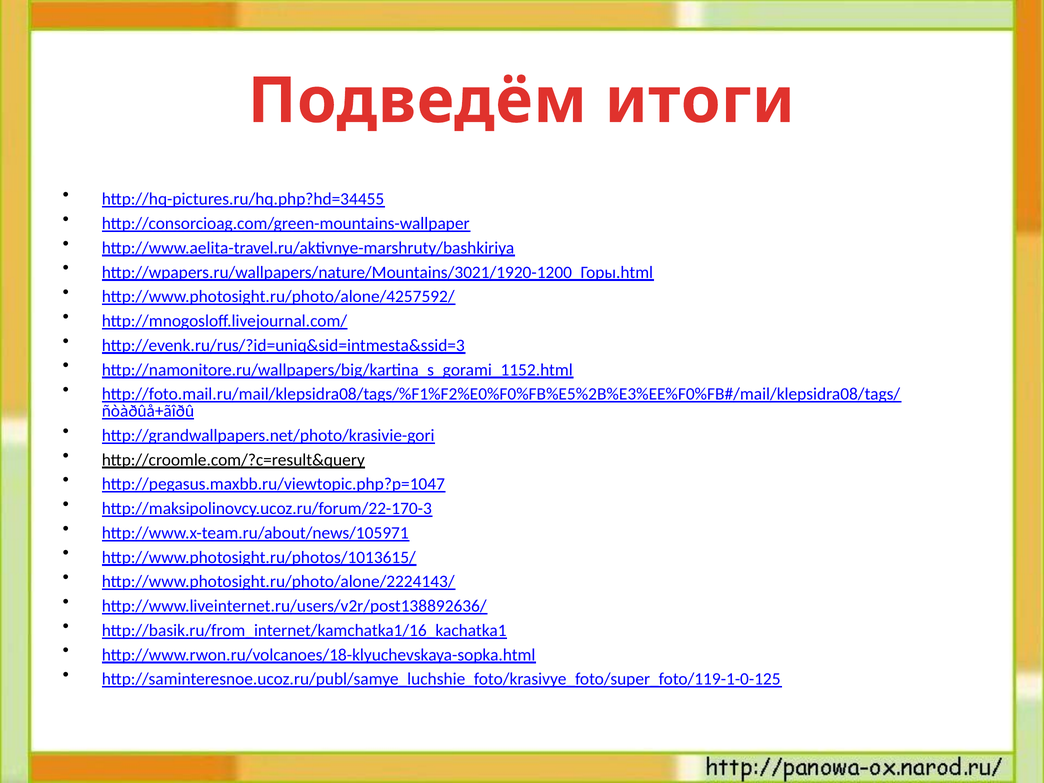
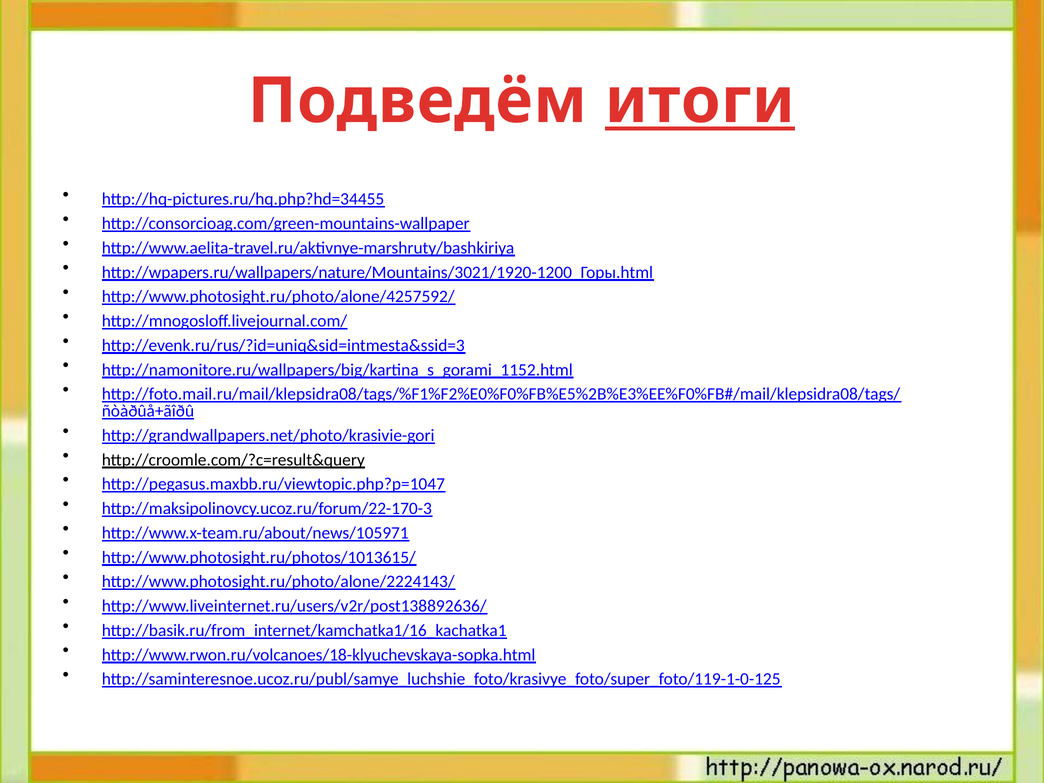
итоги underline: none -> present (700, 101)
